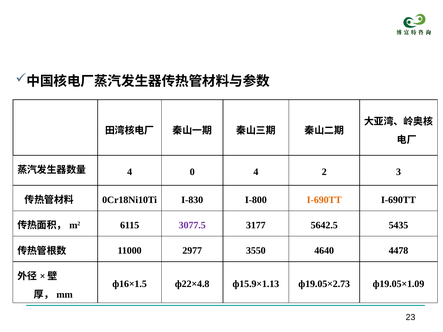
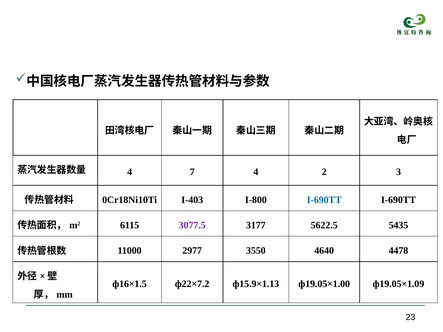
0: 0 -> 7 (192, 172)
I-830: I-830 -> I-403 (192, 200)
I-690TT colour: orange -> blue (324, 200)
5642.5: 5642.5 -> 5622.5 (324, 225)
ф22×4.8: ф22×4.8 -> ф22×7.2 (192, 284)
ф19.05×2.73: ф19.05×2.73 -> ф19.05×1.00 (324, 284)
